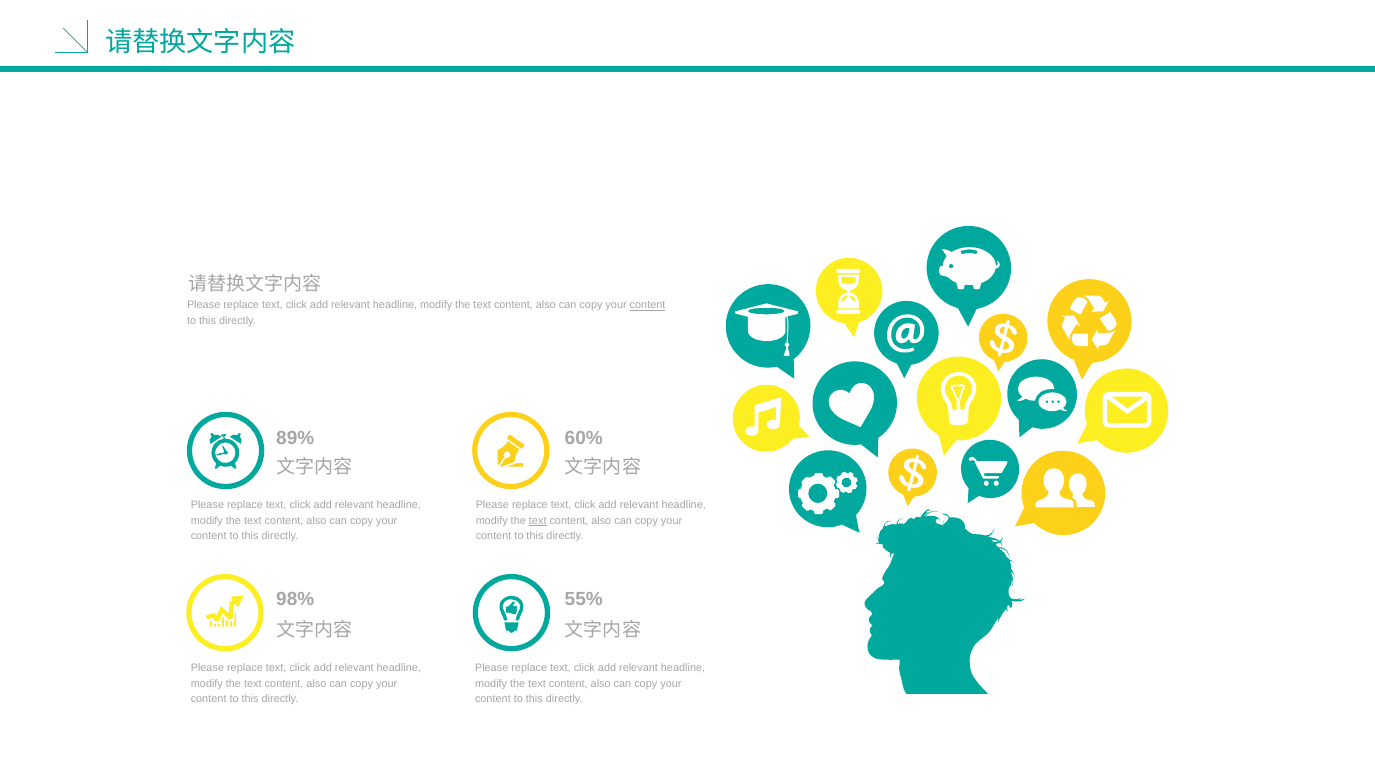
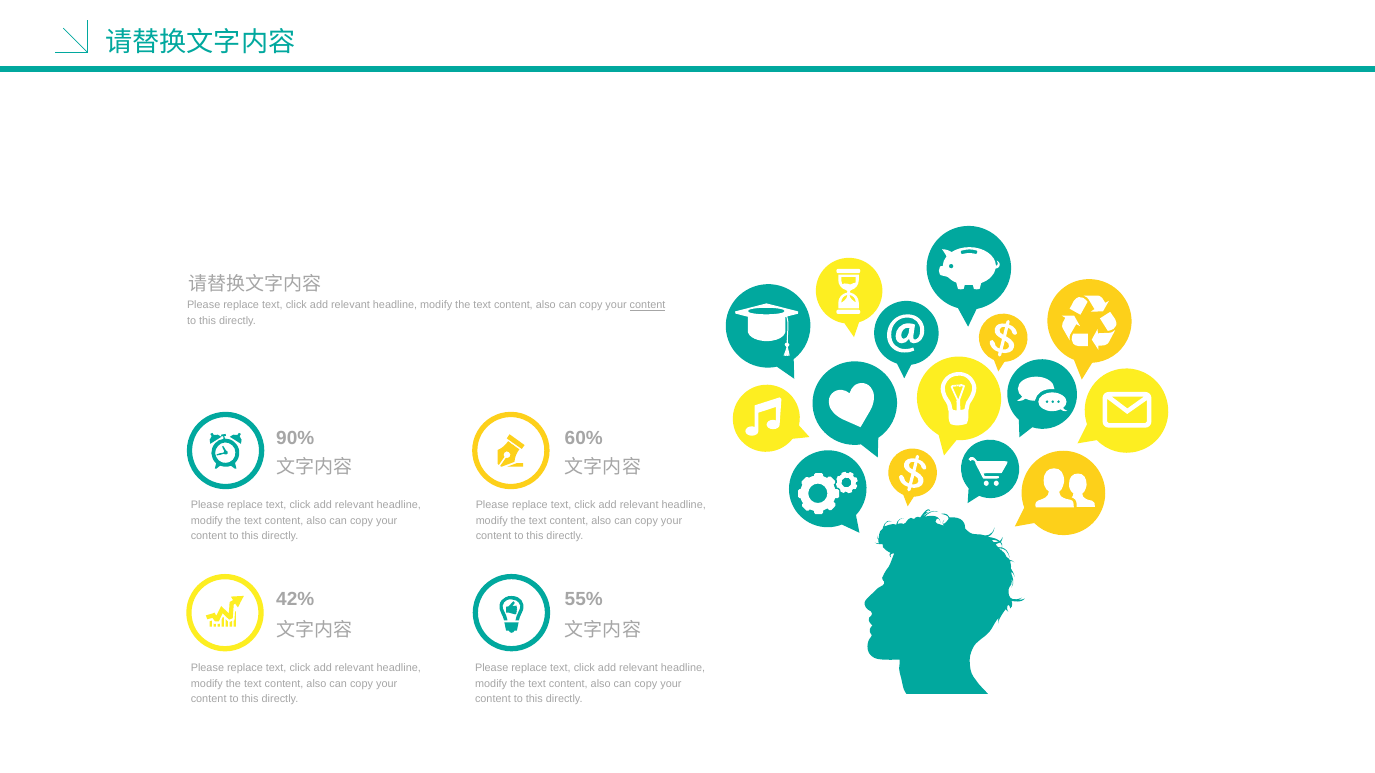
89%: 89% -> 90% (295, 438)
text underline: present -> none (538, 521)
98%: 98% -> 42% (295, 600)
